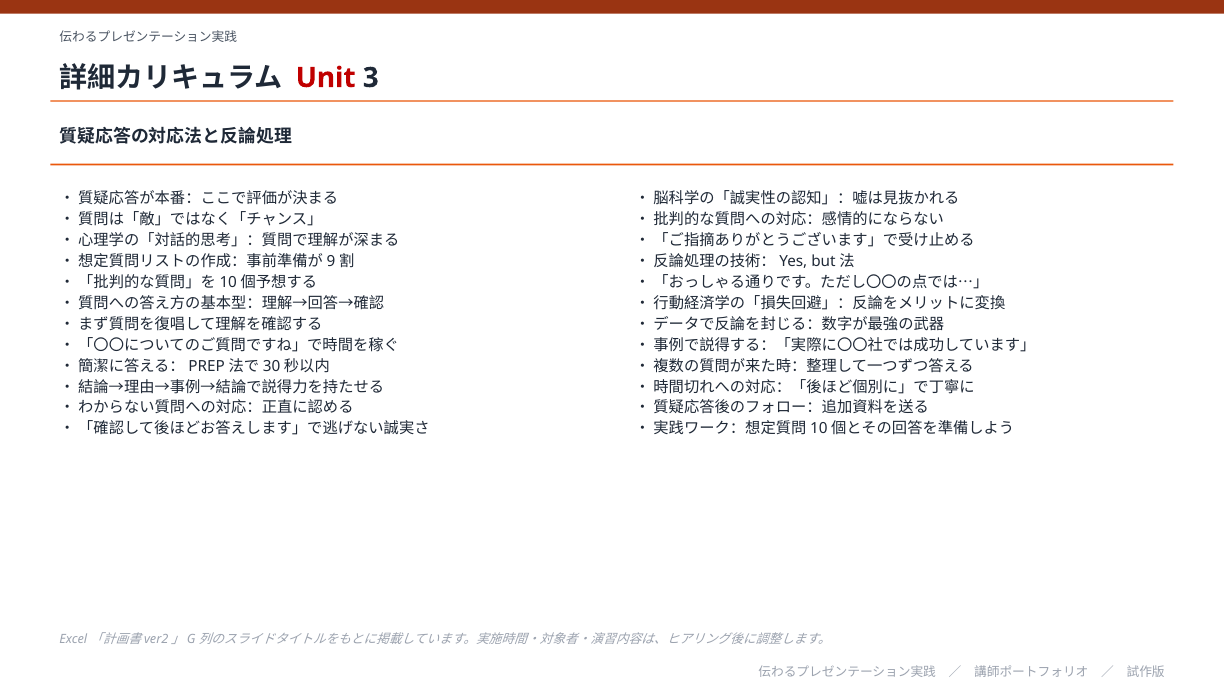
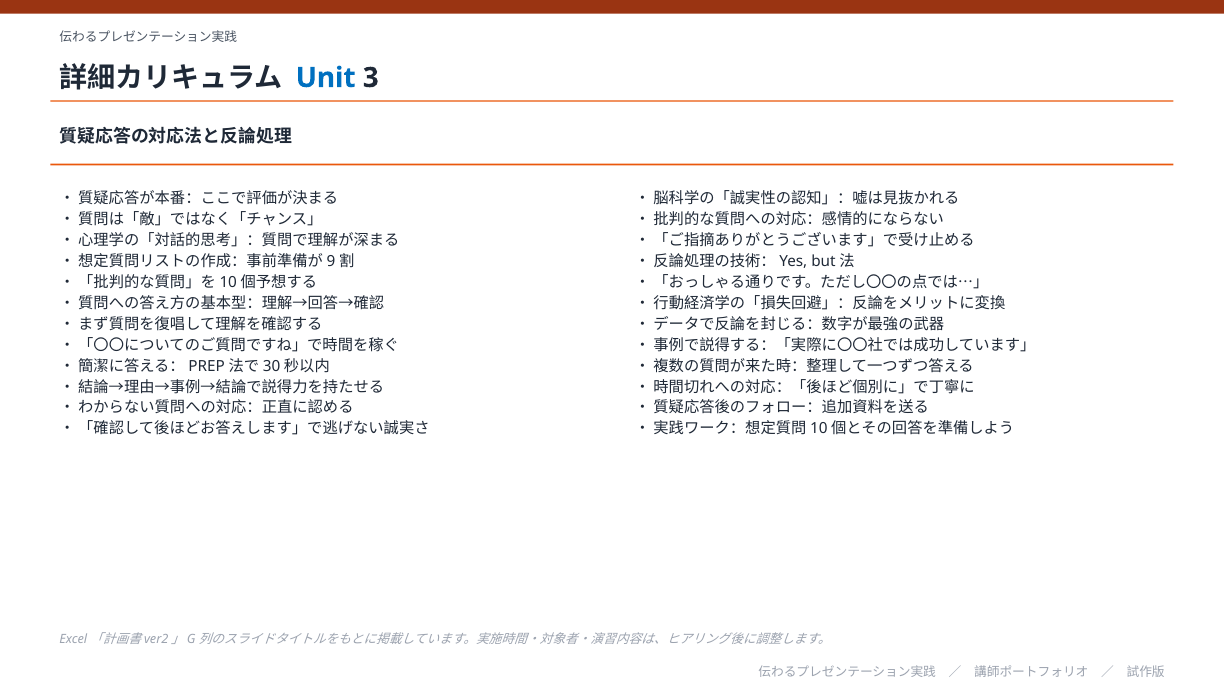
Unit colour: red -> blue (326, 78)
